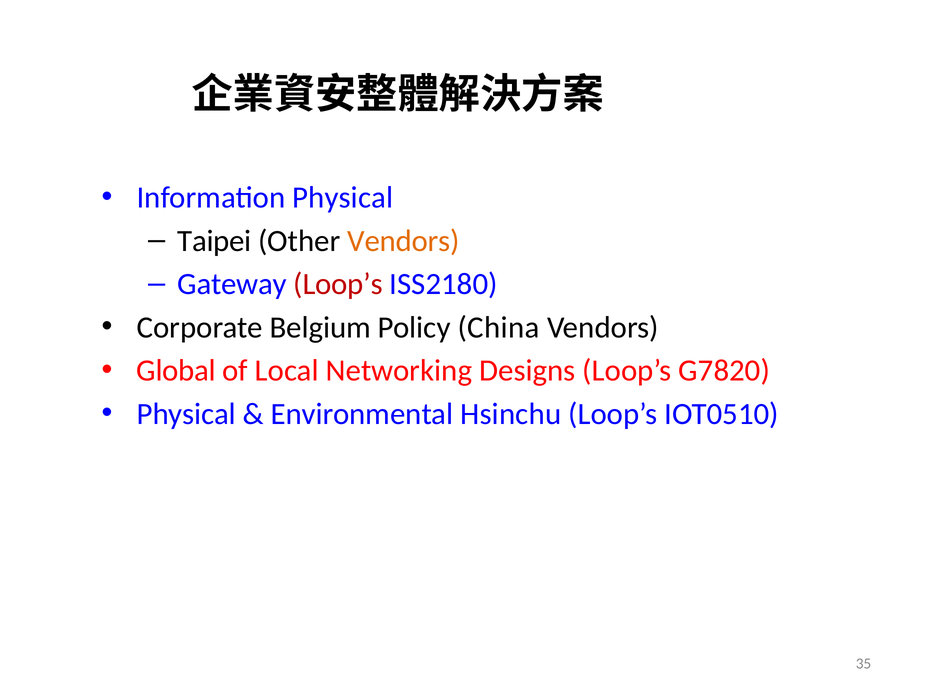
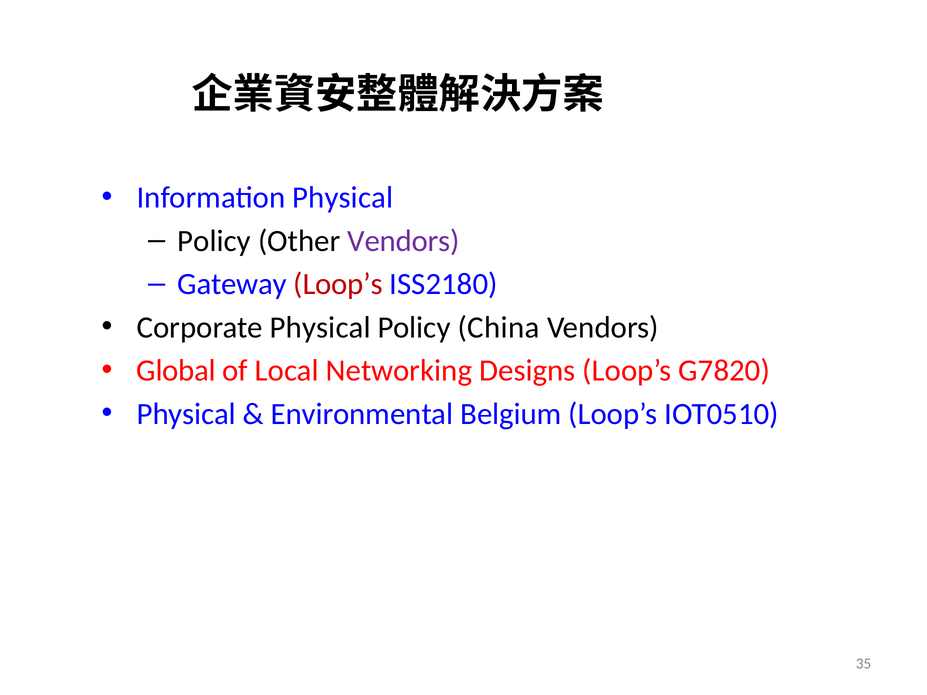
Taipei: Taipei -> Policy (214, 241)
Vendors colour: orange -> purple (403, 241)
Corporate Belgium: Belgium -> Physical (320, 327)
Hsinchu: Hsinchu -> Belgium (511, 414)
